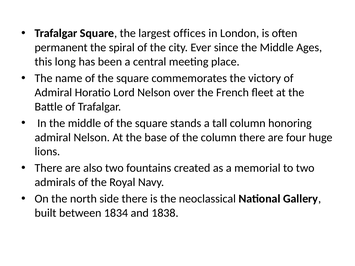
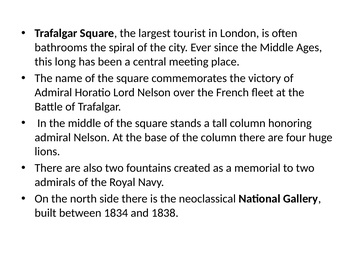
offices: offices -> tourist (189, 33)
permanent: permanent -> bathrooms (61, 48)
